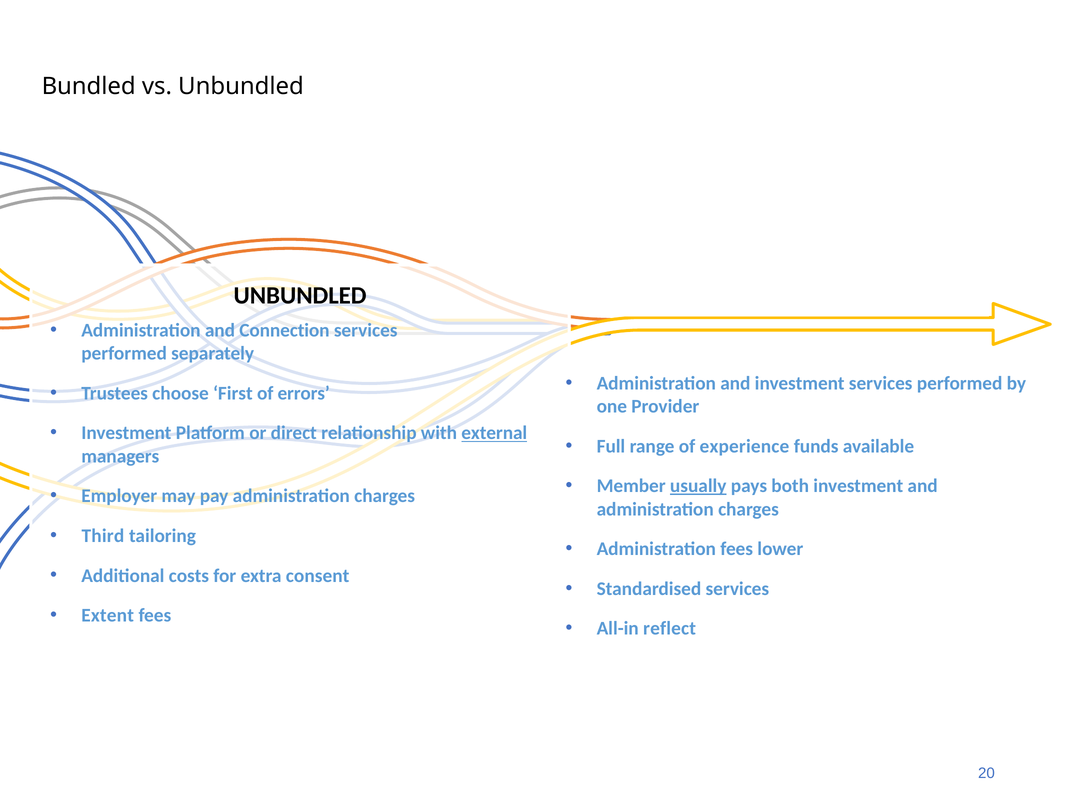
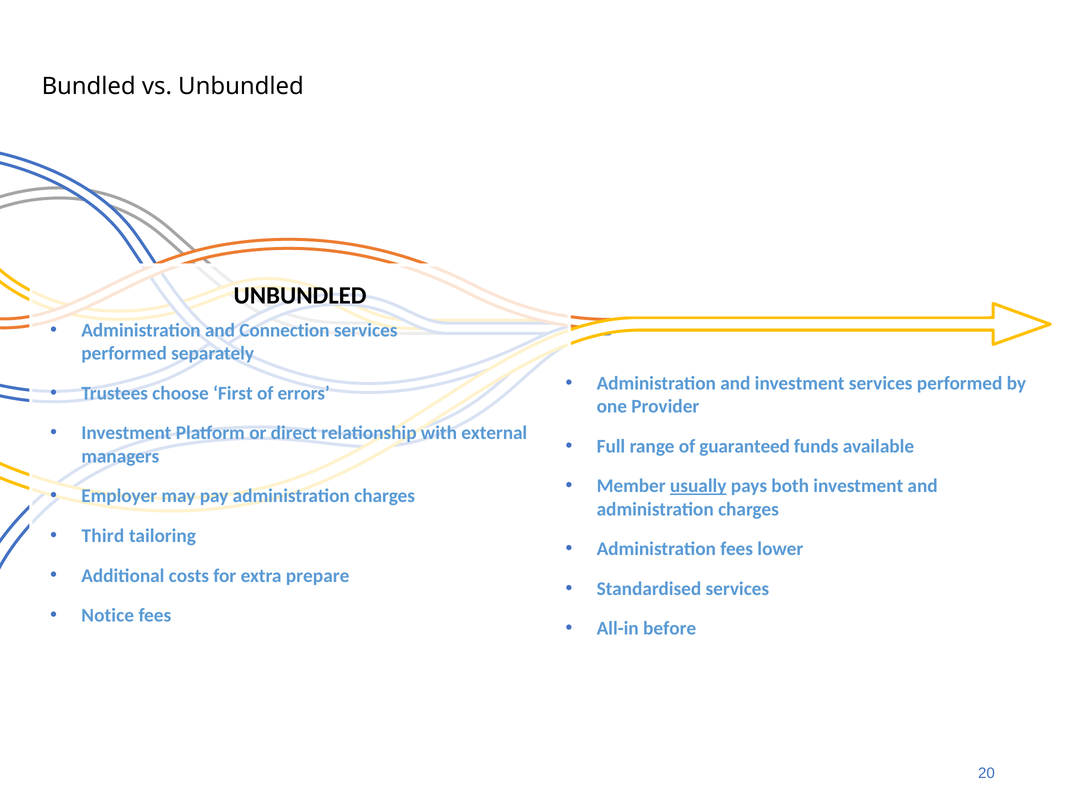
external underline: present -> none (494, 433)
experience: experience -> guaranteed (745, 446)
consent: consent -> prepare (318, 576)
Extent: Extent -> Notice (108, 615)
reflect: reflect -> before (670, 629)
